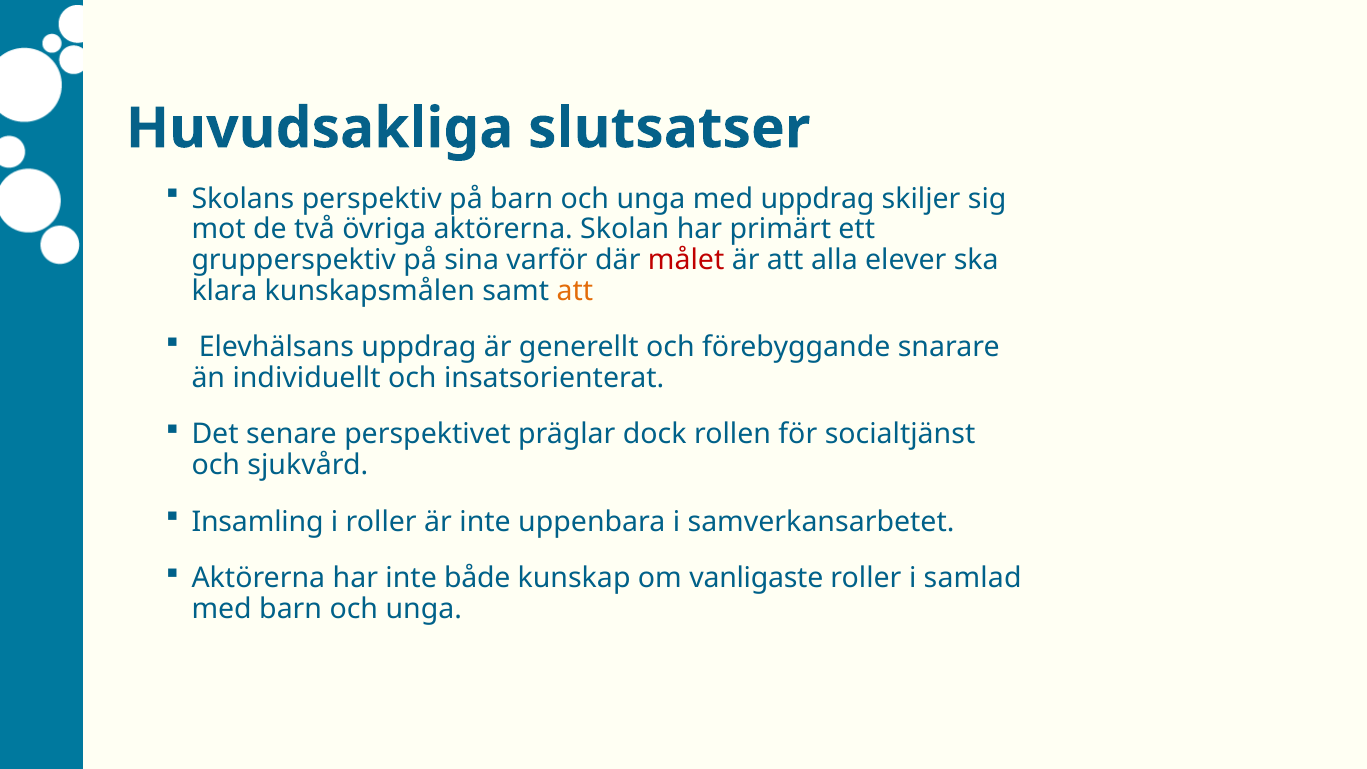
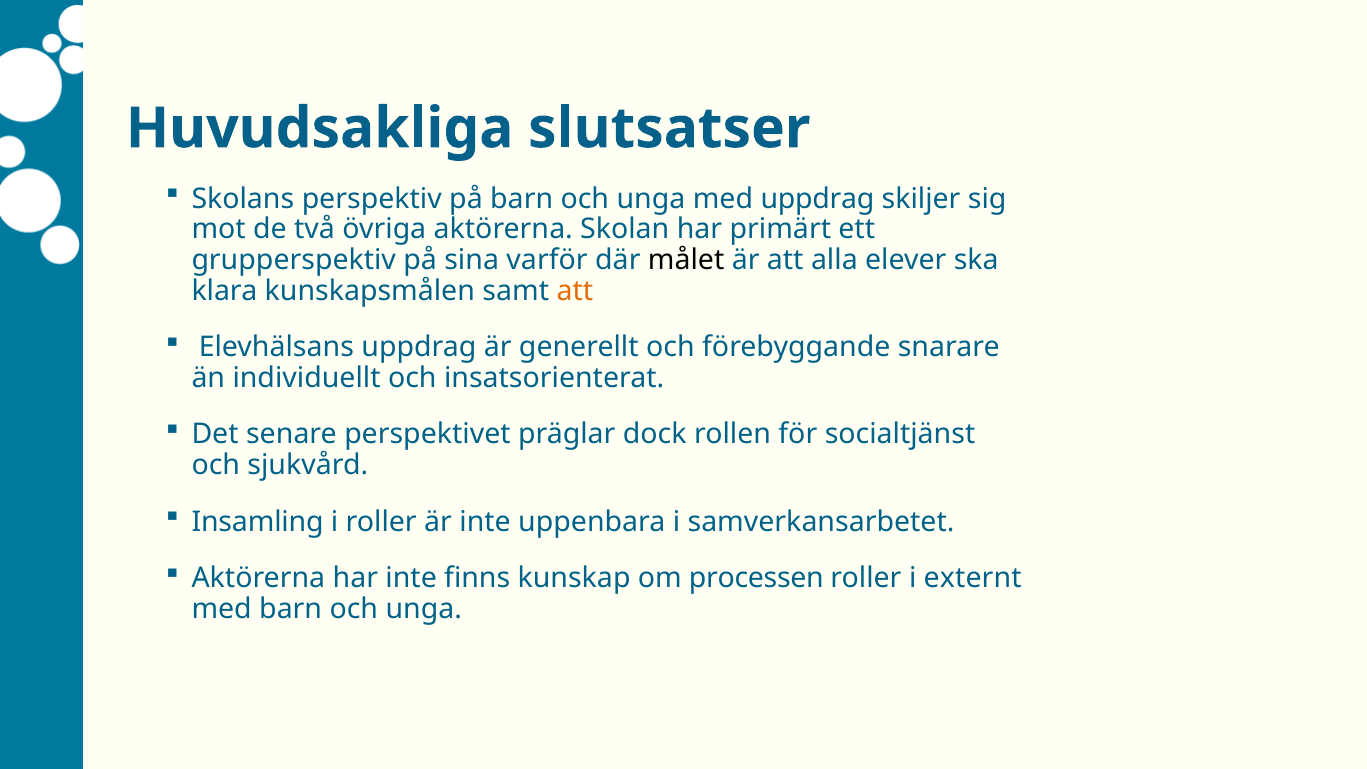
målet colour: red -> black (686, 260)
både: både -> finns (477, 578)
vanligaste: vanligaste -> processen (756, 578)
samlad: samlad -> externt (973, 578)
